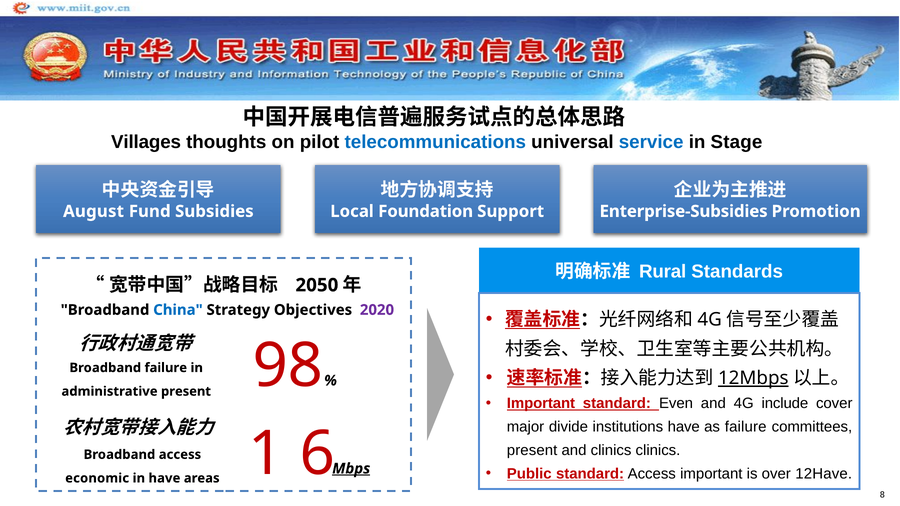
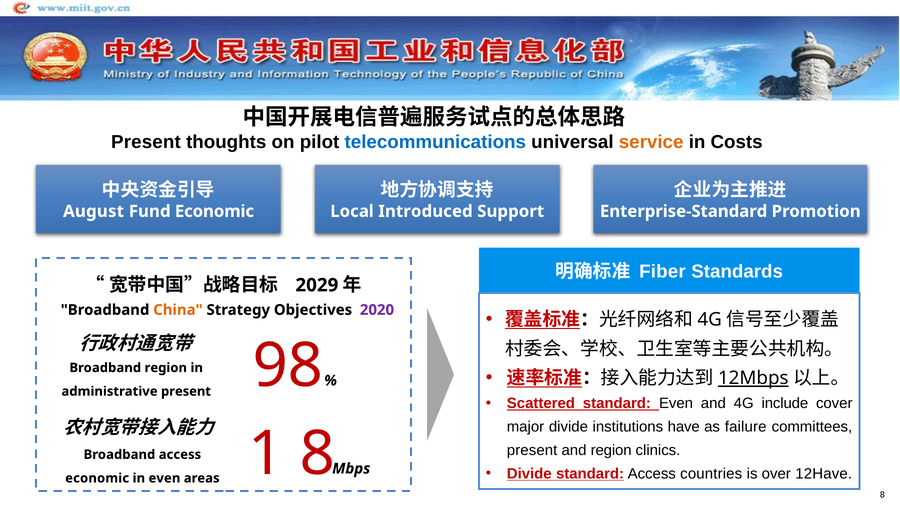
Villages: Villages -> Present (146, 142)
service colour: blue -> orange (651, 142)
Stage: Stage -> Costs (737, 142)
Fund Subsidies: Subsidies -> Economic (214, 211)
Foundation: Foundation -> Introduced (426, 211)
Enterprise-Subsidies: Enterprise-Subsidies -> Enterprise-Standard (684, 211)
Rural: Rural -> Fiber (662, 272)
2050: 2050 -> 2029 (317, 285)
China colour: blue -> orange (178, 310)
Broadband failure: failure -> region (166, 368)
Important: Important -> Scattered (541, 404)
1 6: 6 -> 8 (318, 454)
and clinics: clinics -> region (611, 450)
Public: Public -> Divide (529, 474)
Access important: important -> countries (711, 474)
Mbps underline: present -> none (351, 469)
in have: have -> even (164, 478)
